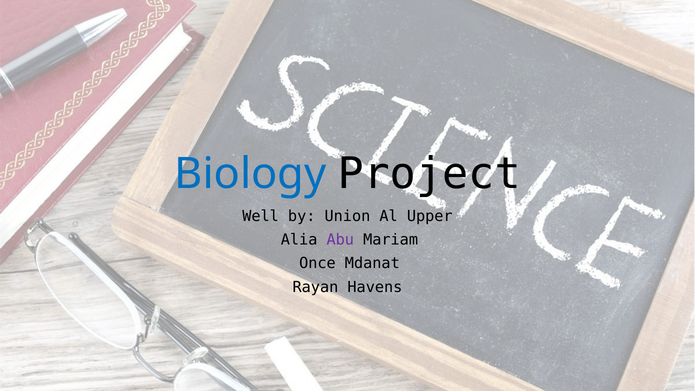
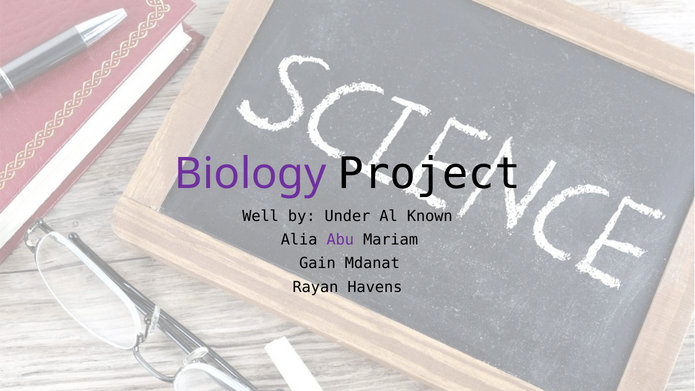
Biology colour: blue -> purple (250, 174)
Union: Union -> Under (347, 216)
Upper: Upper -> Known (430, 216)
Once: Once -> Gain (317, 263)
